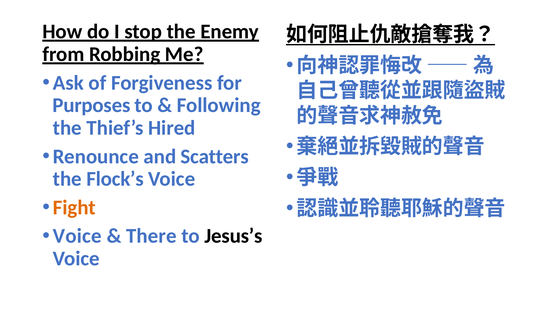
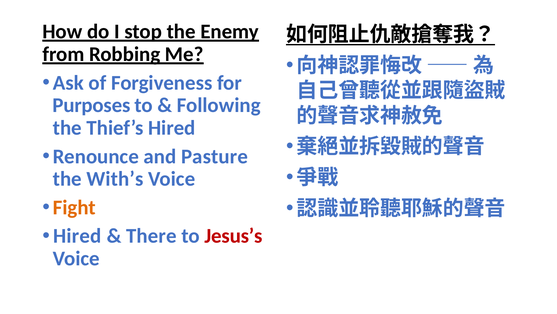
Scatters: Scatters -> Pasture (214, 156)
Flock’s: Flock’s -> With’s (115, 179)
Voice: Voice -> Hired (77, 235)
Jesus’s colour: black -> red (233, 235)
